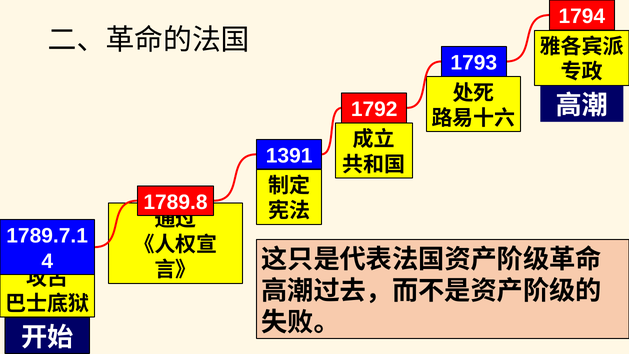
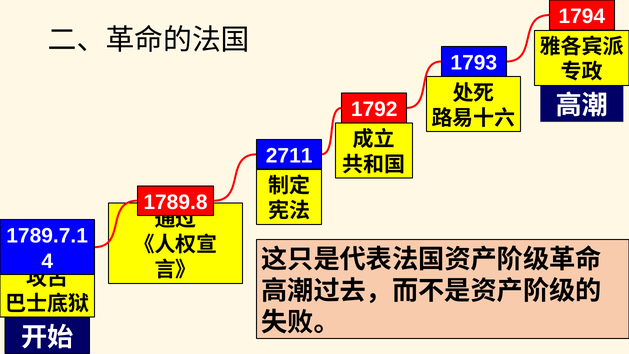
1391: 1391 -> 2711 (289, 156)
